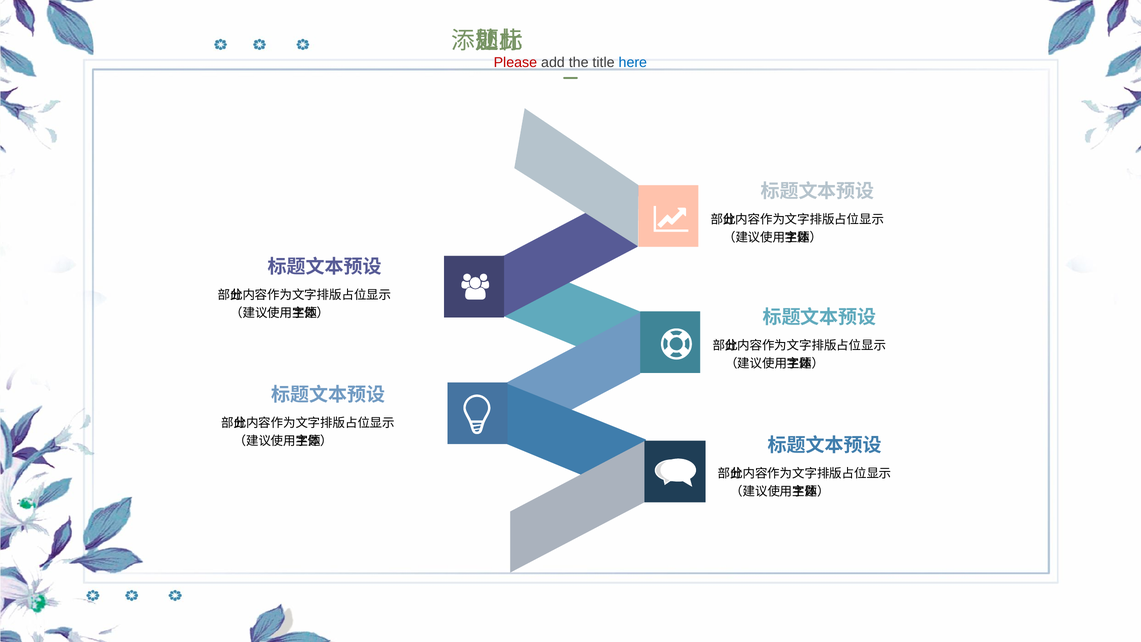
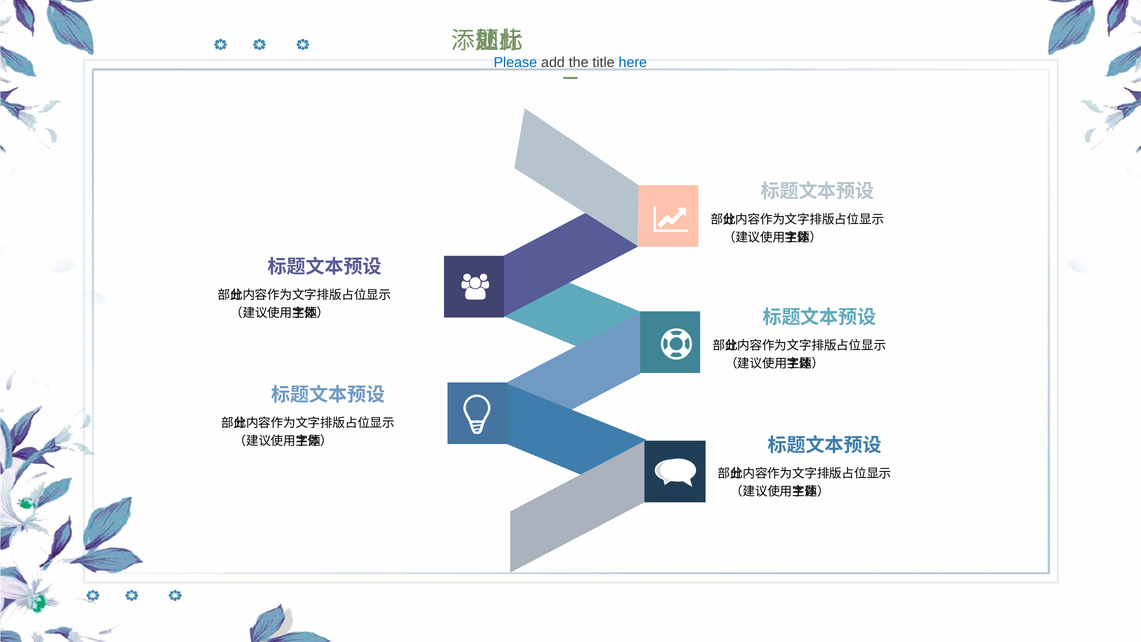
Please colour: red -> blue (515, 63)
